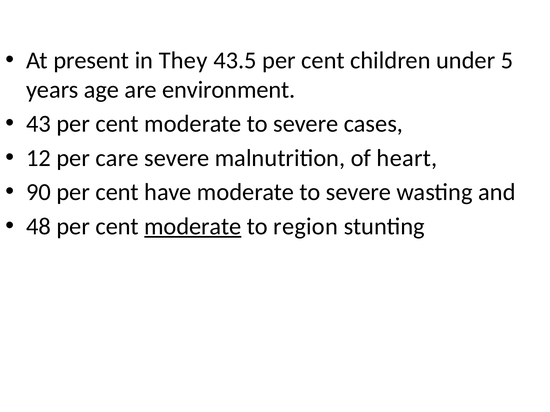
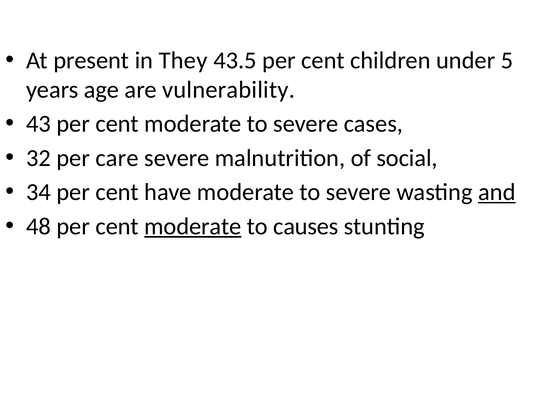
environment: environment -> vulnerability (229, 90)
12: 12 -> 32 (39, 158)
heart: heart -> social (407, 158)
90: 90 -> 34 (39, 192)
and underline: none -> present (497, 192)
region: region -> causes (306, 227)
